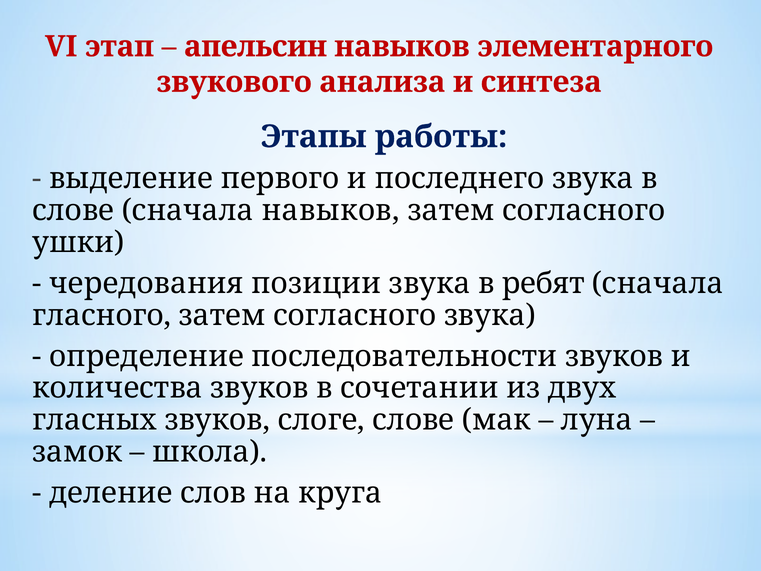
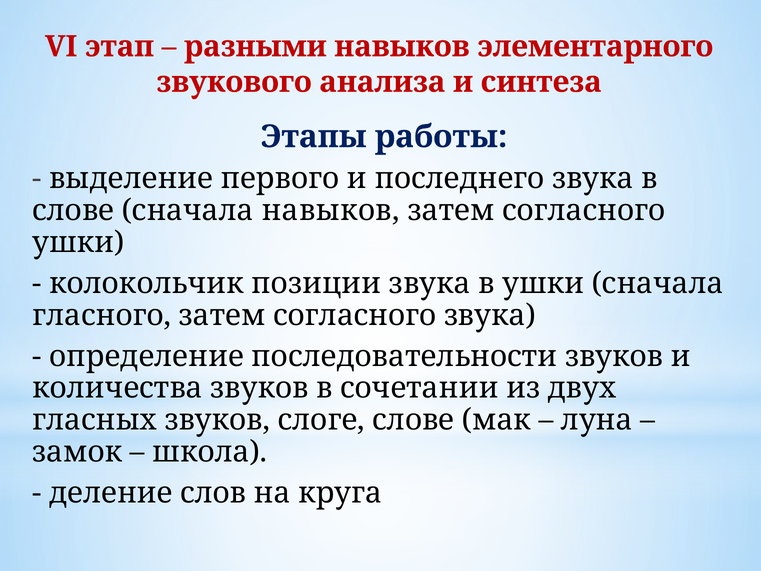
апельсин: апельсин -> разными (255, 46)
чередования: чередования -> колокольчик (146, 283)
в ребят: ребят -> ушки (543, 283)
